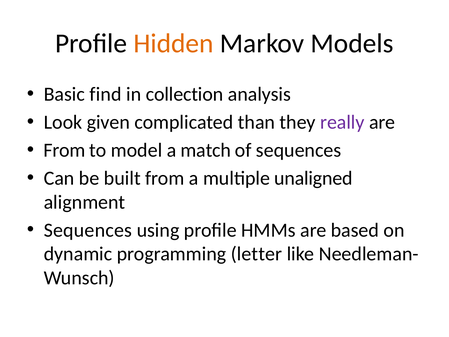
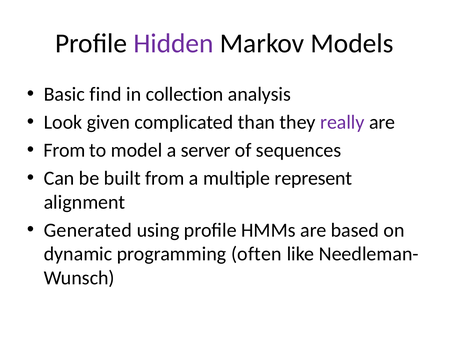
Hidden colour: orange -> purple (174, 43)
match: match -> server (206, 150)
unaligned: unaligned -> represent (313, 178)
Sequences: Sequences -> Generated (88, 230)
letter: letter -> often (256, 254)
